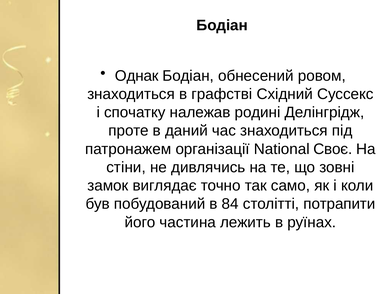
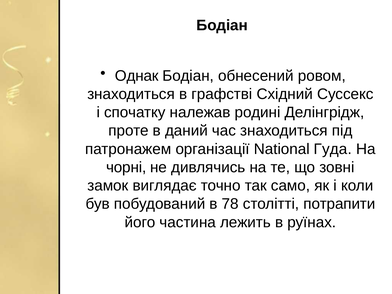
Своє: Своє -> Гуда (333, 149)
стіни: стіни -> чорні (126, 167)
84: 84 -> 78 (230, 204)
